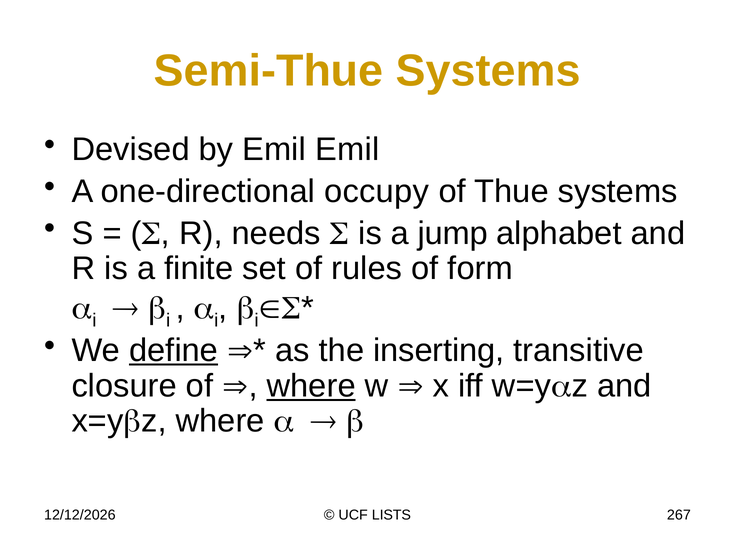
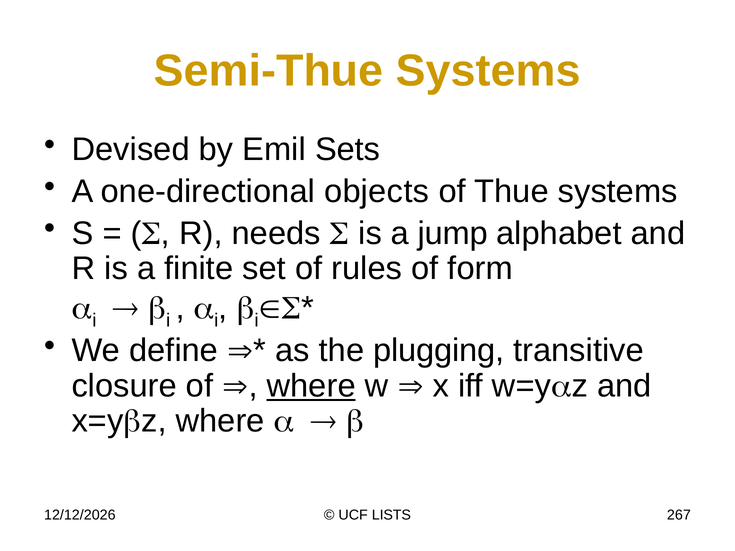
Emil Emil: Emil -> Sets (348, 150)
occupy: occupy -> objects (377, 192)
define underline: present -> none (174, 351)
inserting: inserting -> plugging (439, 351)
